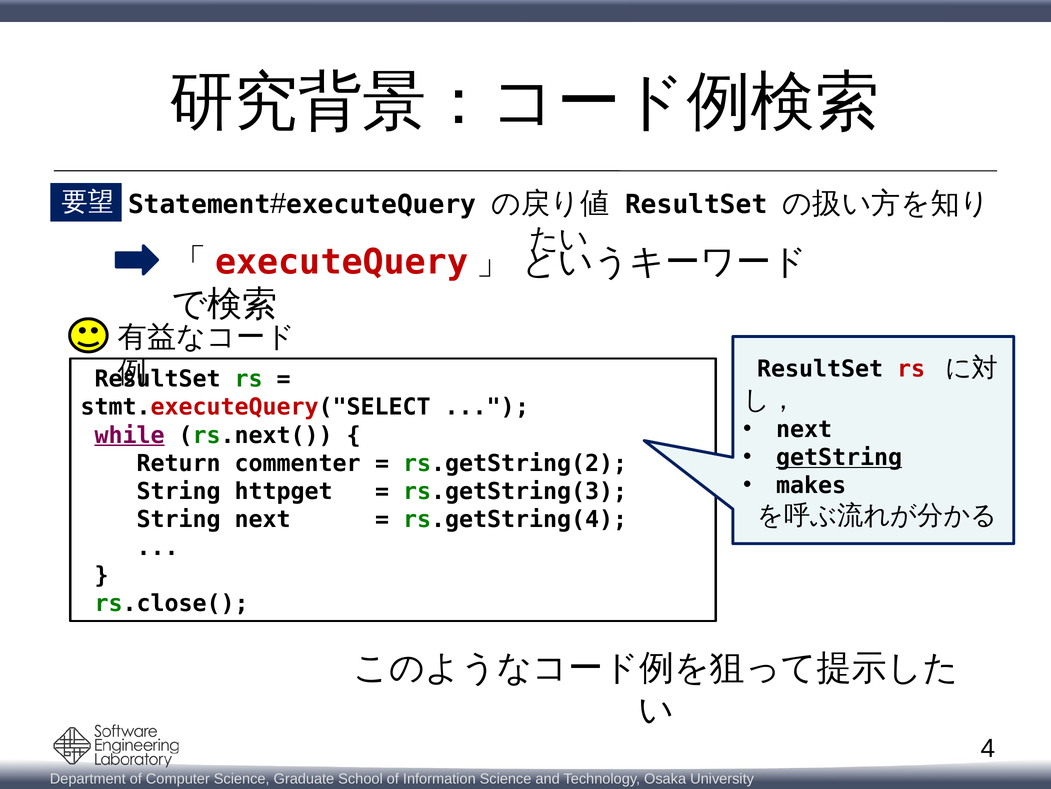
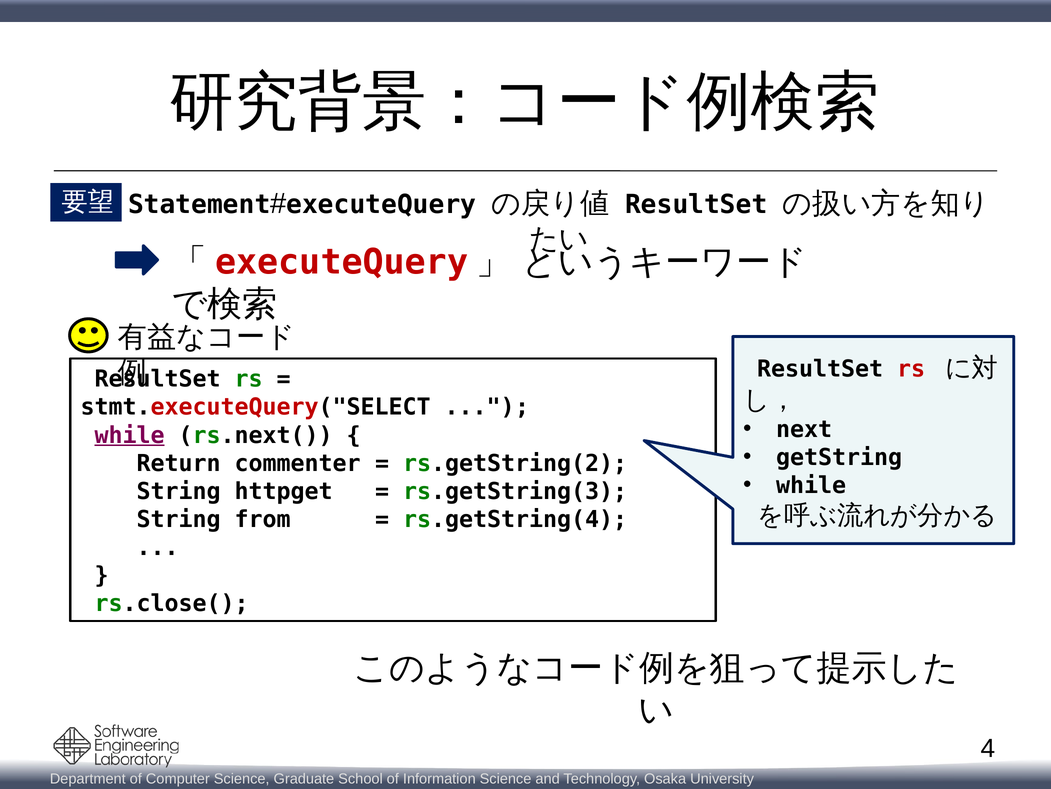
getString underline: present -> none (839, 457)
makes: makes -> while (811, 485)
String next: next -> from (263, 519)
